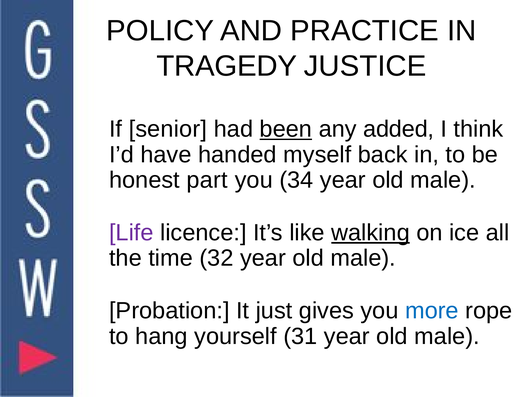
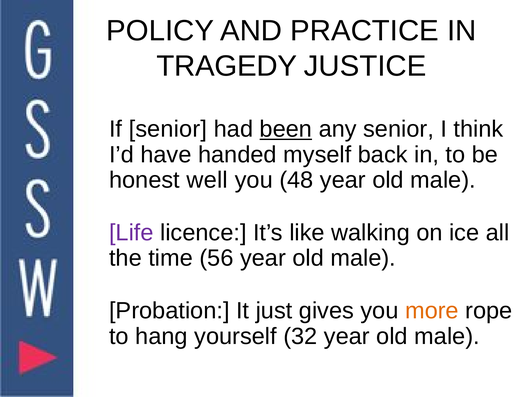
any added: added -> senior (399, 129)
part: part -> well (207, 180)
34: 34 -> 48 (296, 180)
walking underline: present -> none (370, 233)
32: 32 -> 56 (216, 258)
more colour: blue -> orange (432, 311)
31: 31 -> 32 (300, 337)
